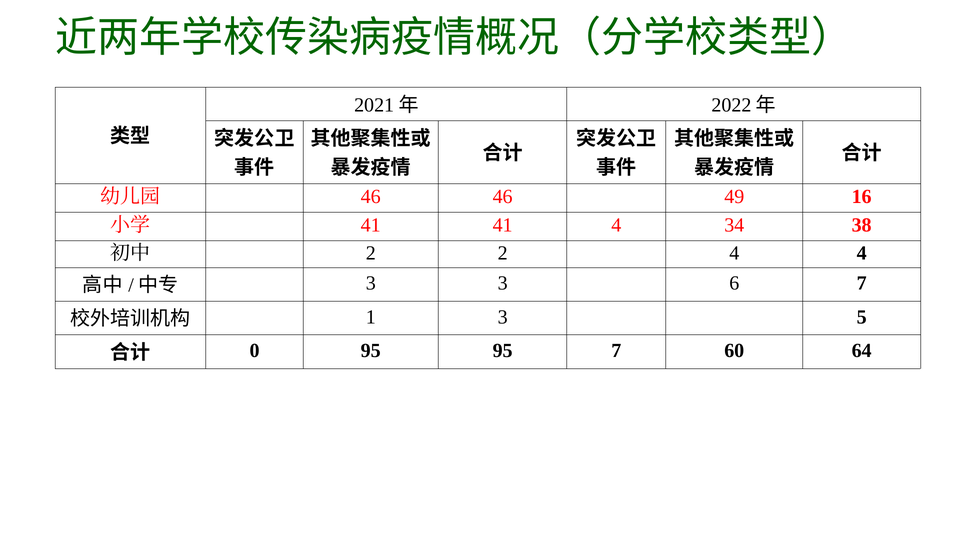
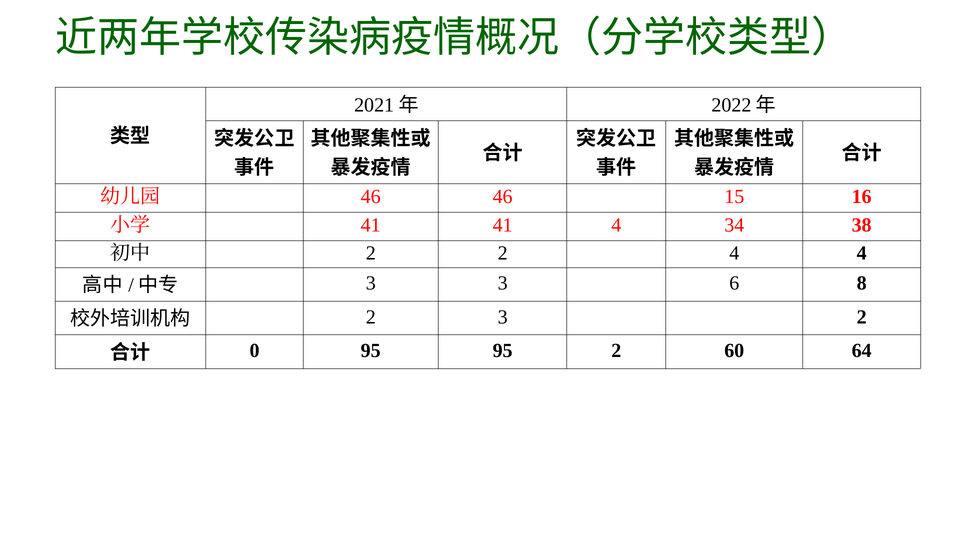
49: 49 -> 15 (734, 197)
6 7: 7 -> 8 (862, 283)
1: 1 -> 2 (371, 317)
3 5: 5 -> 2 (862, 317)
95 7: 7 -> 2 (616, 351)
